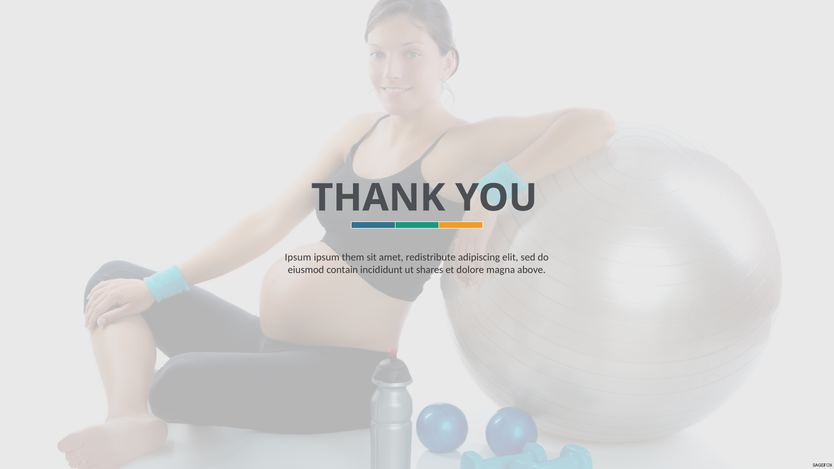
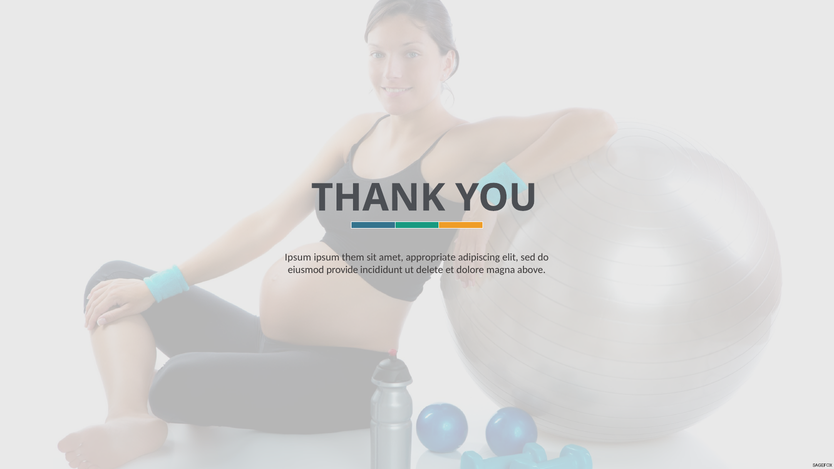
redistribute: redistribute -> appropriate (431, 257)
contain: contain -> provide (342, 270)
shares: shares -> delete (430, 270)
